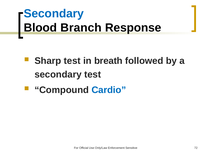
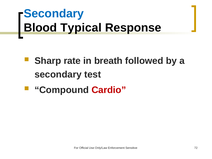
Branch: Branch -> Typical (81, 28)
Sharp test: test -> rate (72, 61)
Cardio colour: blue -> red (109, 90)
